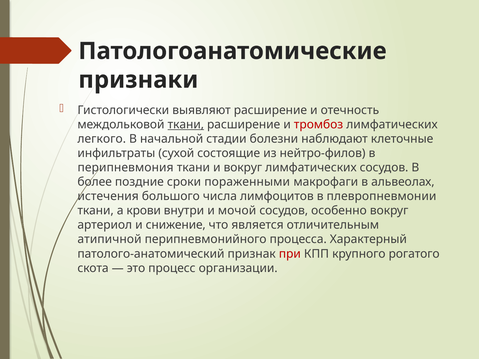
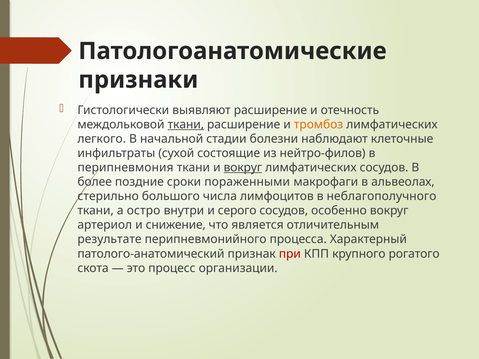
тромбоз colour: red -> orange (319, 125)
вокруг underline: none -> present (243, 168)
истечения: истечения -> стерильно (108, 196)
плевропневмонии: плевропневмонии -> неблагополучного (382, 196)
крови: крови -> остро (144, 211)
мочой: мочой -> серого (237, 211)
атипичной: атипичной -> результате (110, 240)
